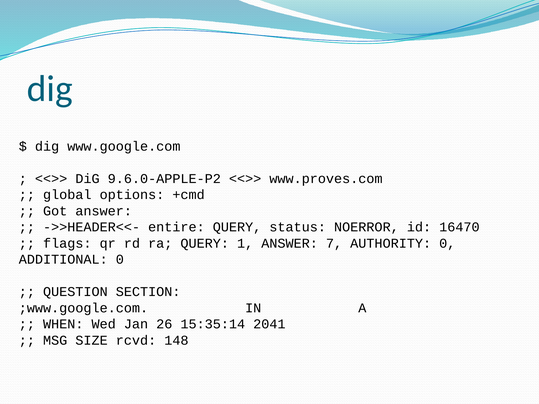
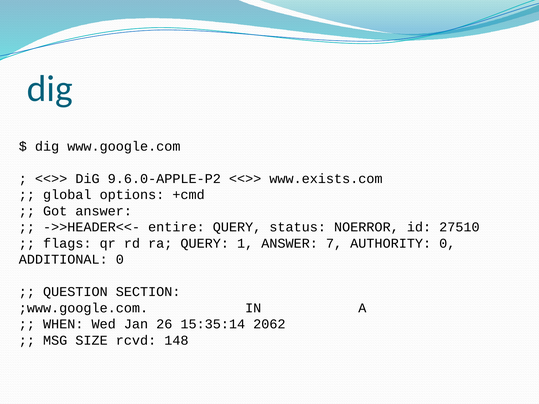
www.proves.com: www.proves.com -> www.exists.com (326, 179)
16470: 16470 -> 27510 (459, 227)
2041: 2041 -> 2062 (269, 324)
